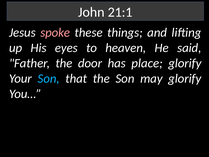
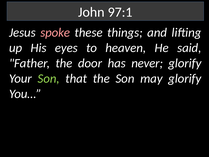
21:1: 21:1 -> 97:1 (120, 12)
place: place -> never (147, 63)
Son colour: light blue -> light green (49, 78)
